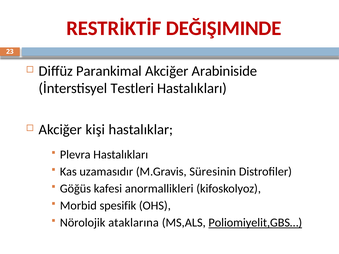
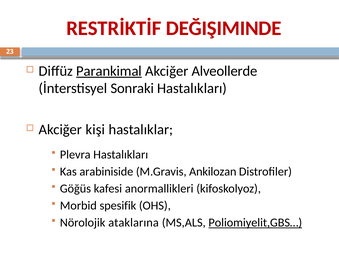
Parankimal underline: none -> present (109, 71)
Arabiniside: Arabiniside -> Alveollerde (224, 71)
Testleri: Testleri -> Sonraki (132, 88)
uzamasıdır: uzamasıdır -> arabiniside (106, 172)
Süresinin: Süresinin -> Ankilozan (213, 172)
